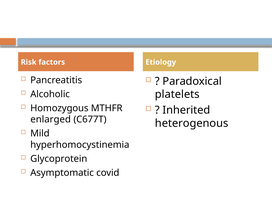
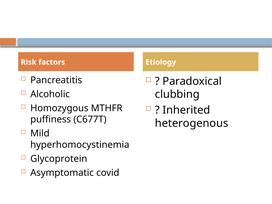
platelets: platelets -> clubbing (177, 94)
enlarged: enlarged -> puffiness (51, 119)
